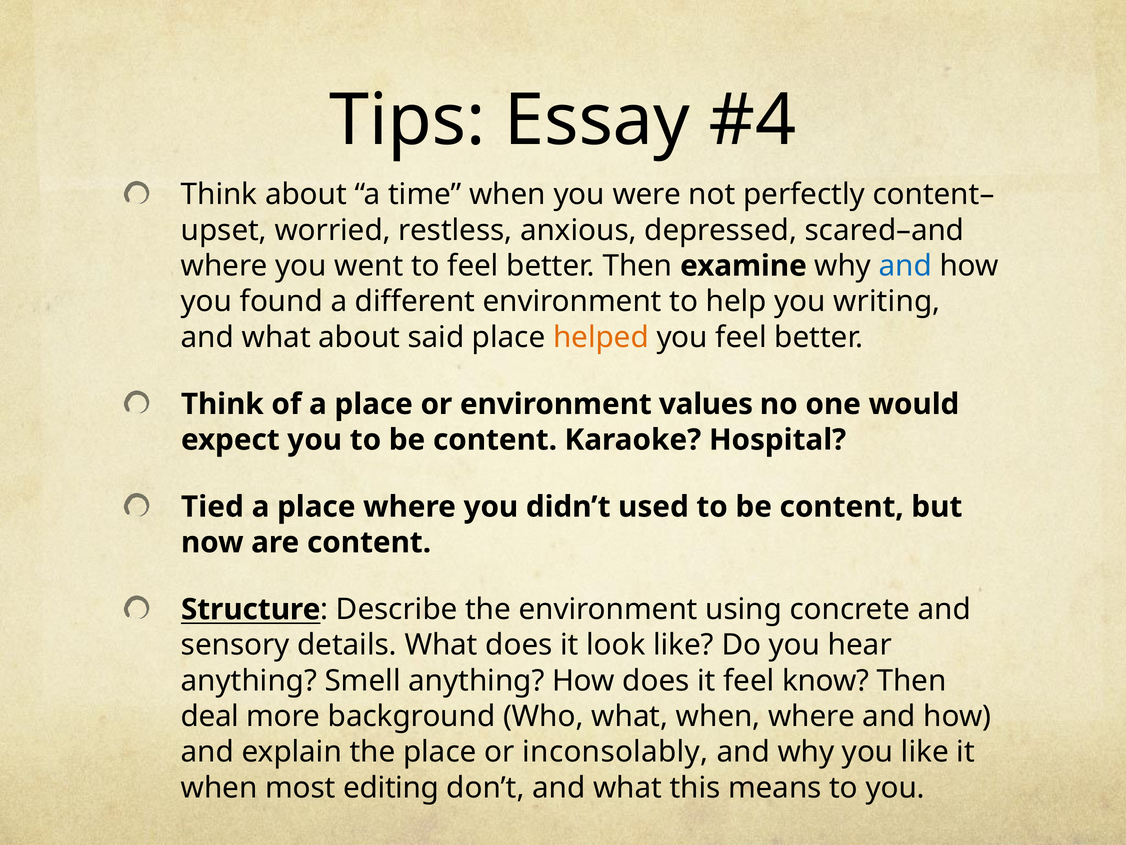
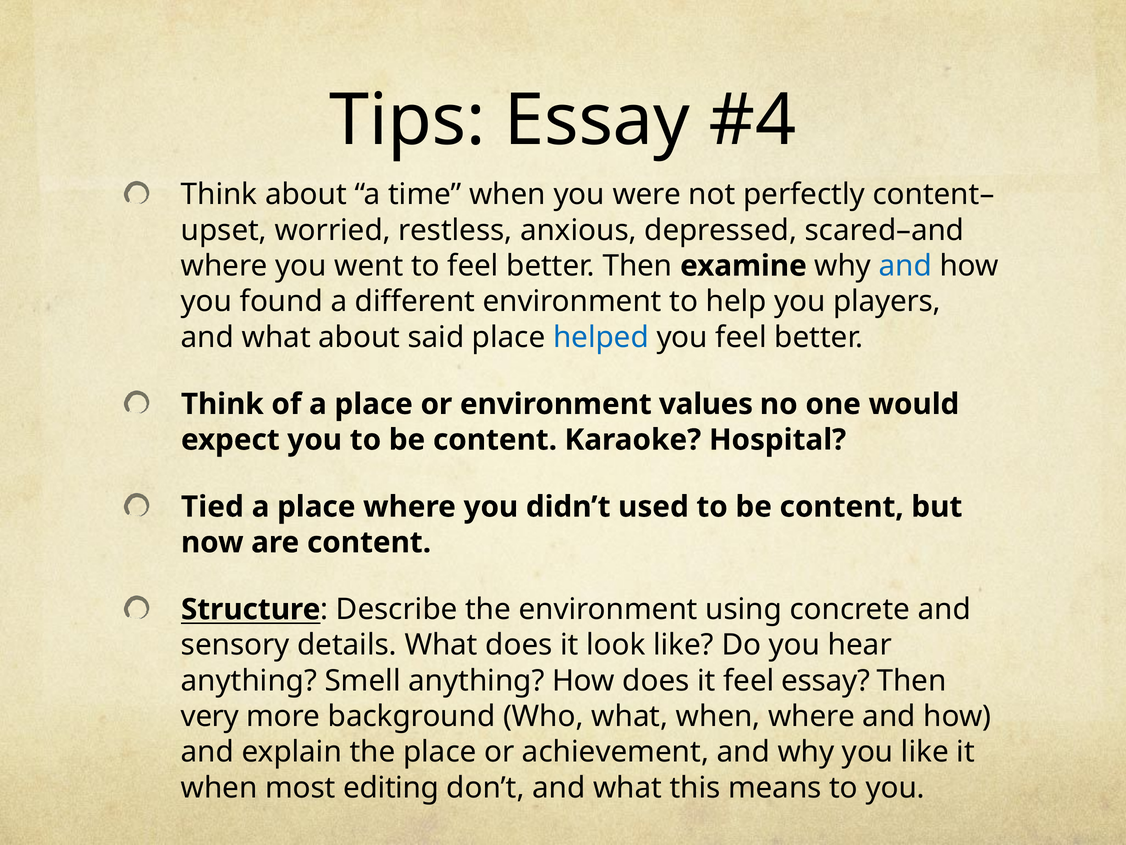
writing: writing -> players (887, 301)
helped colour: orange -> blue (601, 337)
feel know: know -> essay (826, 680)
deal: deal -> very (210, 716)
inconsolably: inconsolably -> achievement (615, 752)
